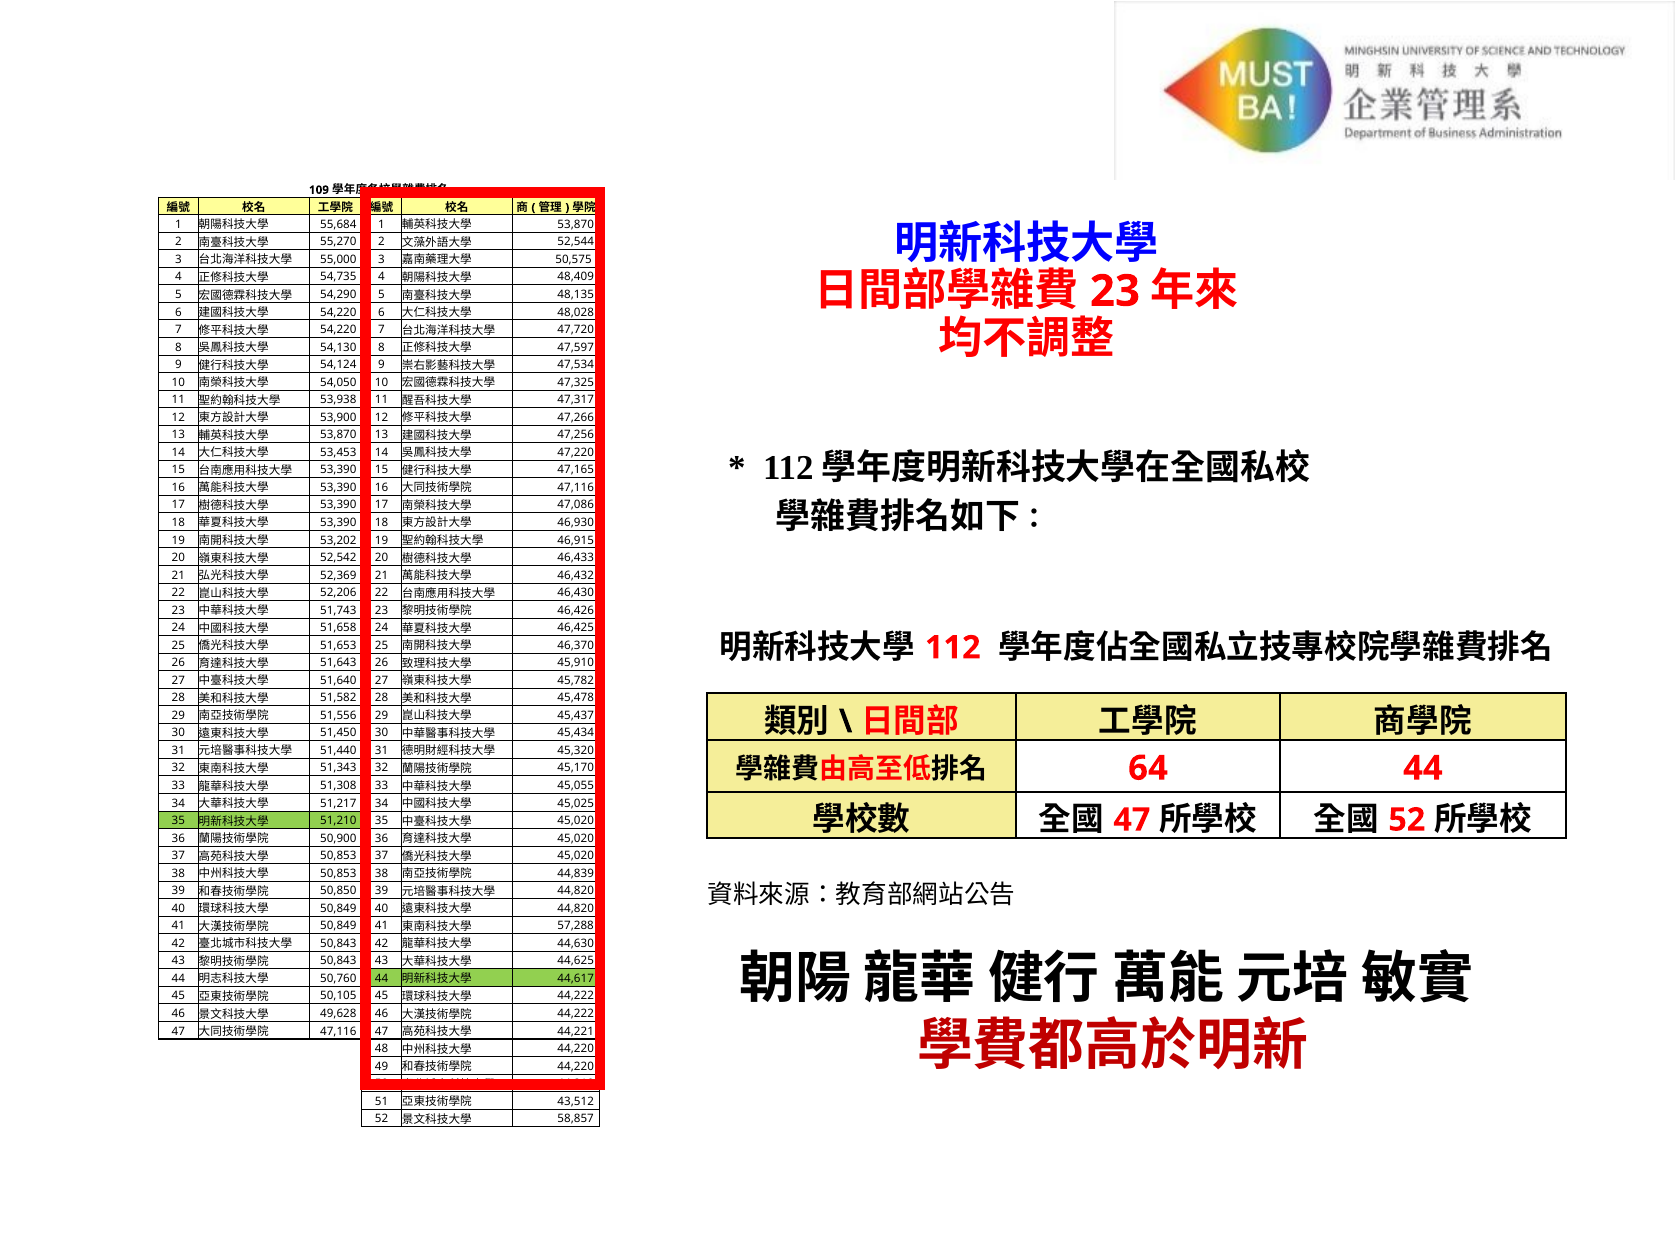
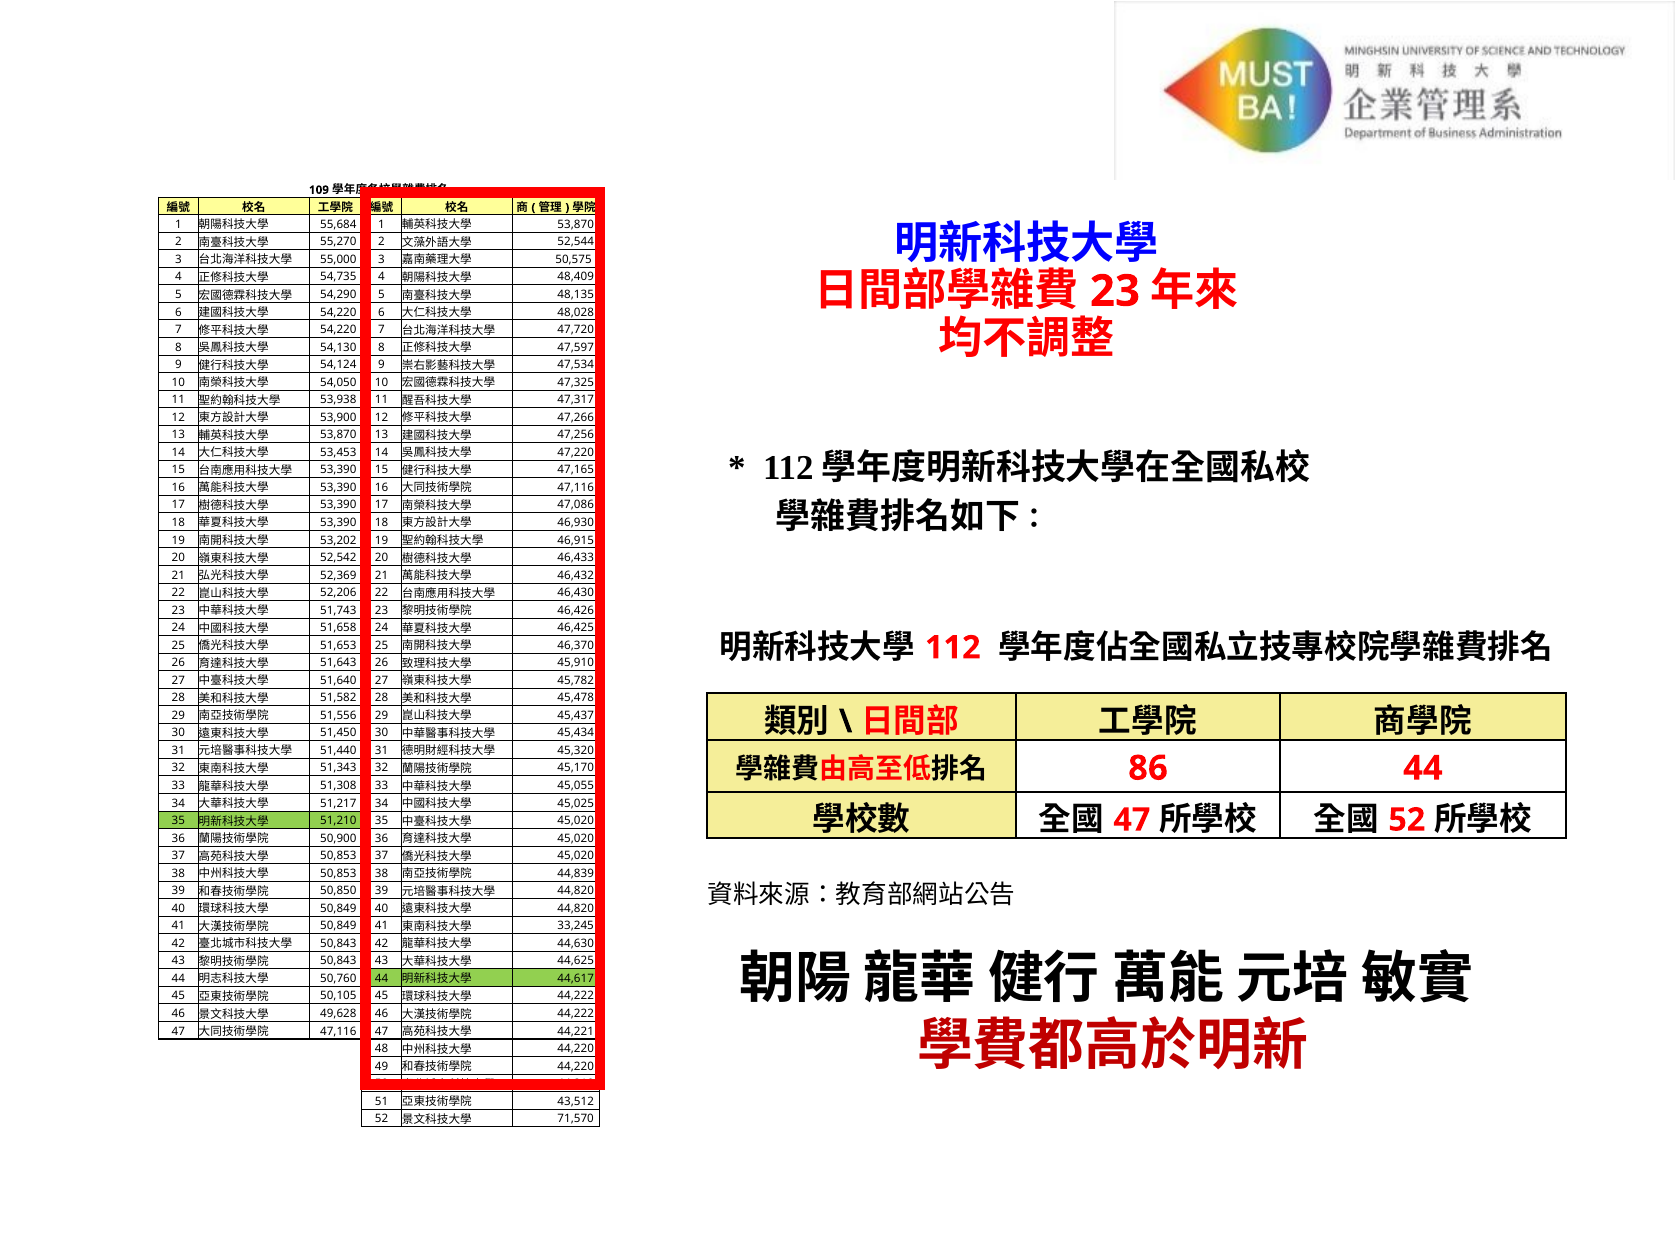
64: 64 -> 86 (1148, 768)
57,288: 57,288 -> 33,245 (576, 926)
58,857: 58,857 -> 71,570 (576, 1119)
